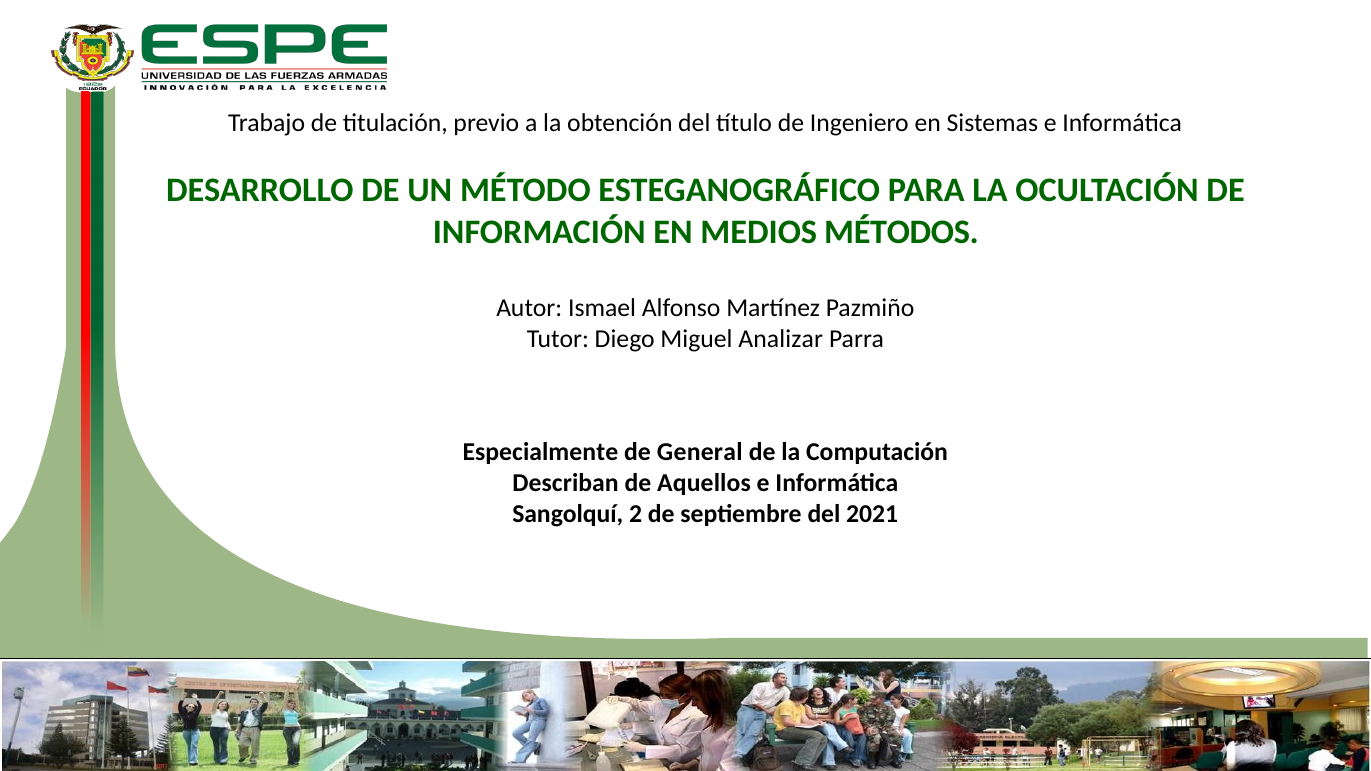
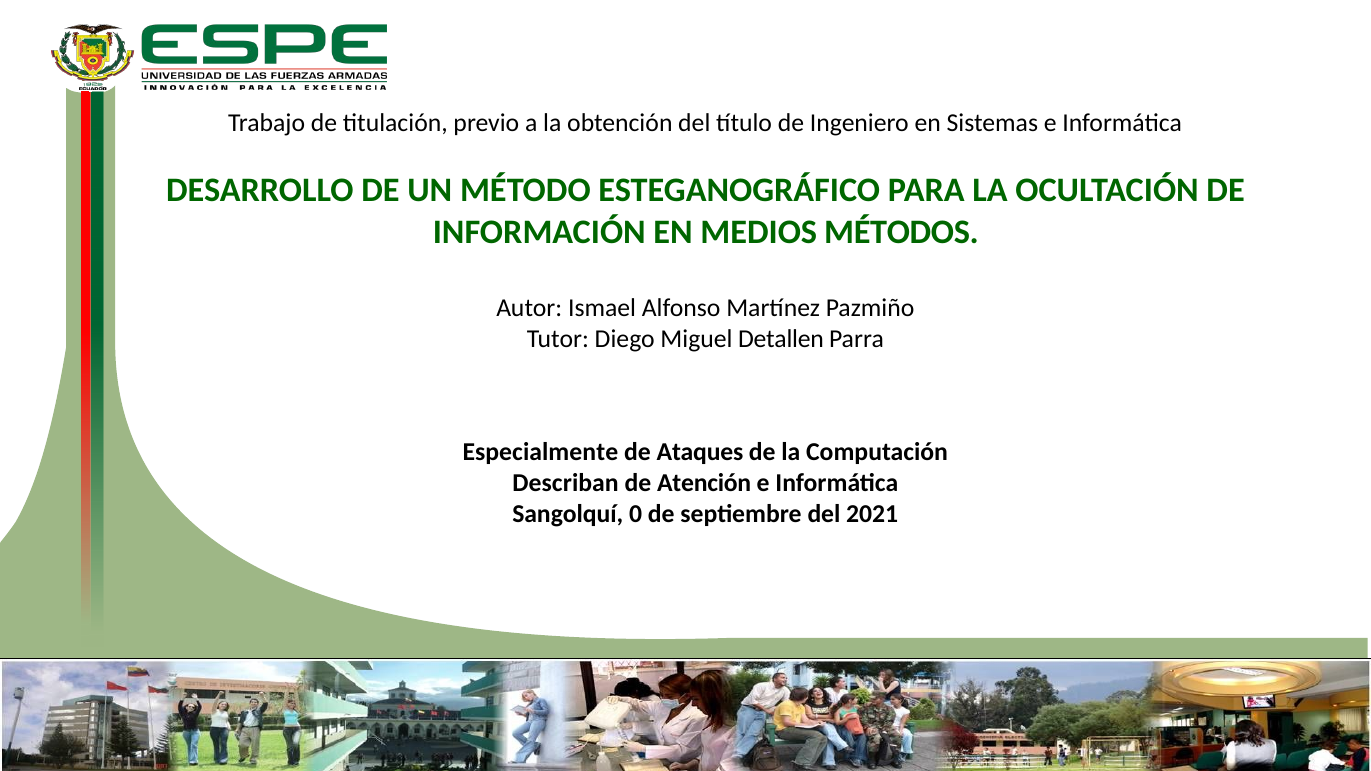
Analizar: Analizar -> Detallen (781, 339)
General: General -> Ataques (700, 452)
Aquellos: Aquellos -> Atención (704, 483)
2: 2 -> 0 (636, 514)
